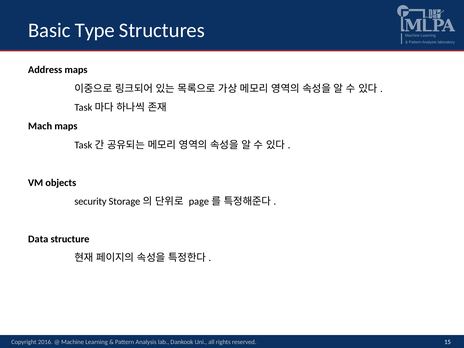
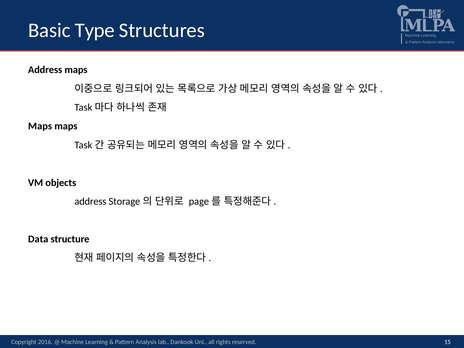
Mach: Mach -> Maps (40, 126)
security: security -> address (90, 201)
